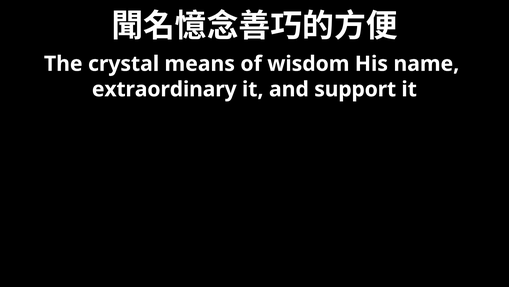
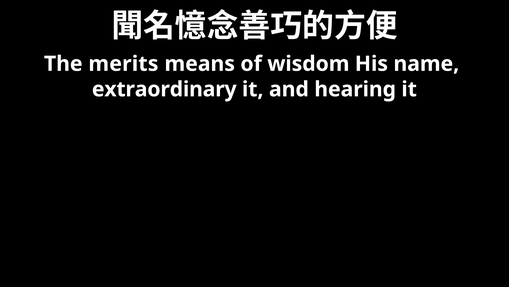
crystal: crystal -> merits (123, 64)
support: support -> hearing (355, 89)
